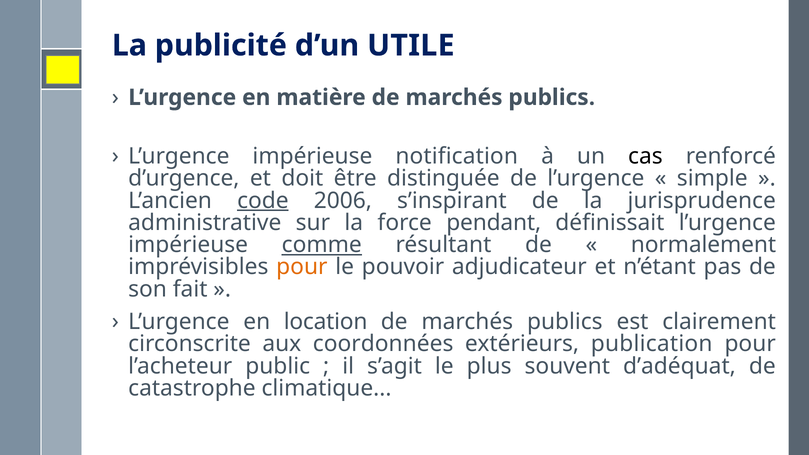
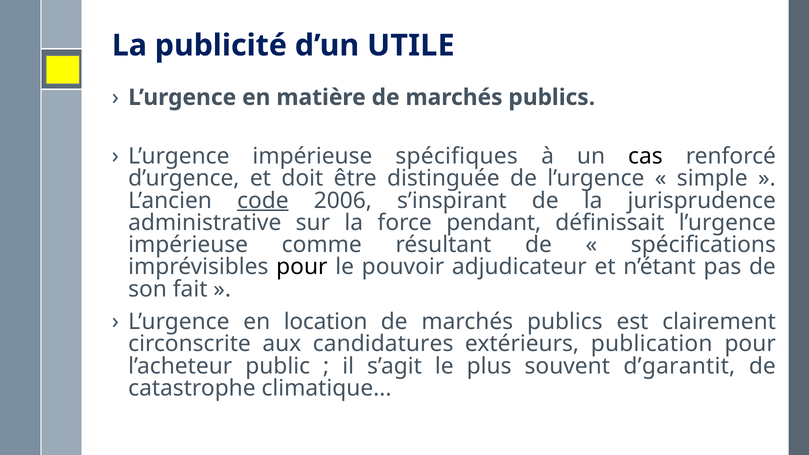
notification: notification -> spécifiques (457, 156)
comme underline: present -> none (322, 245)
normalement: normalement -> spécifications (703, 245)
pour colour: orange -> black (302, 267)
coordonnées: coordonnées -> candidatures (383, 344)
d’adéquat: d’adéquat -> d’garantit (679, 366)
